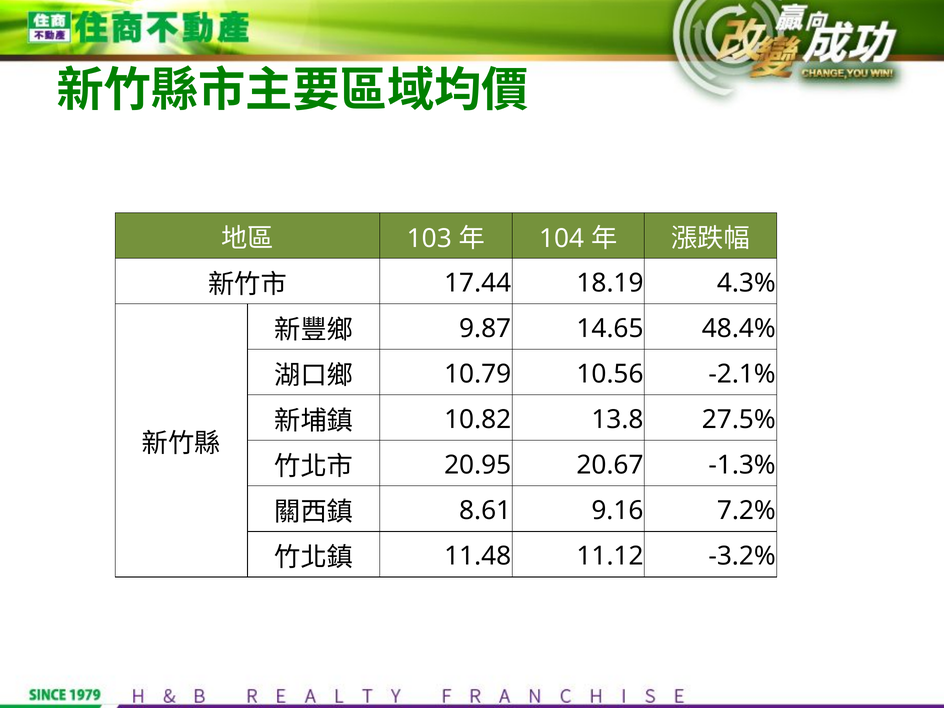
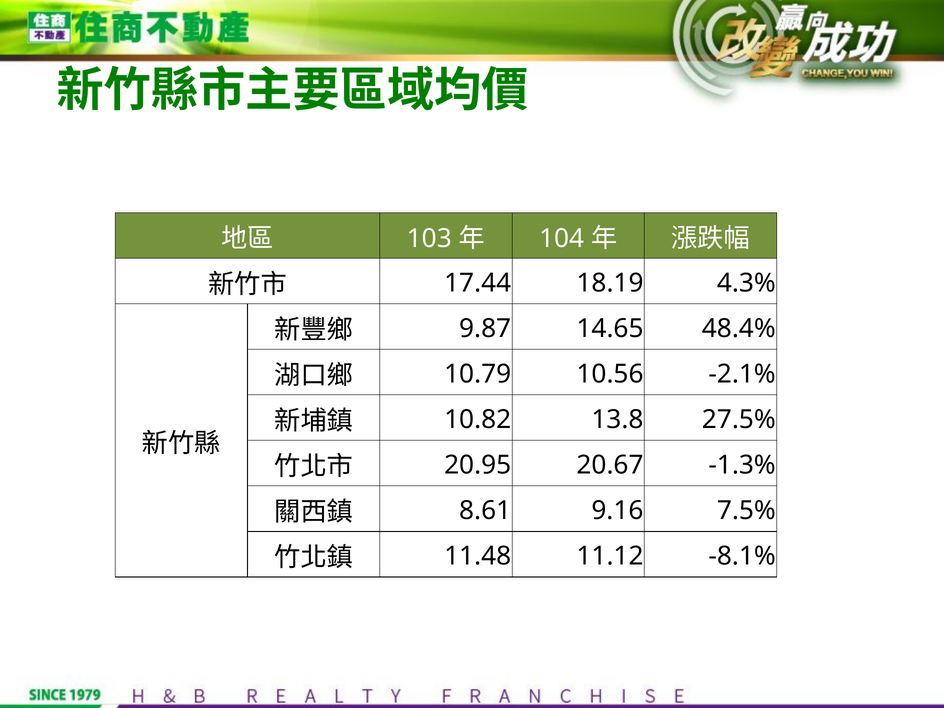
7.2%: 7.2% -> 7.5% (746, 511)
-3.2%: -3.2% -> -8.1% (742, 556)
